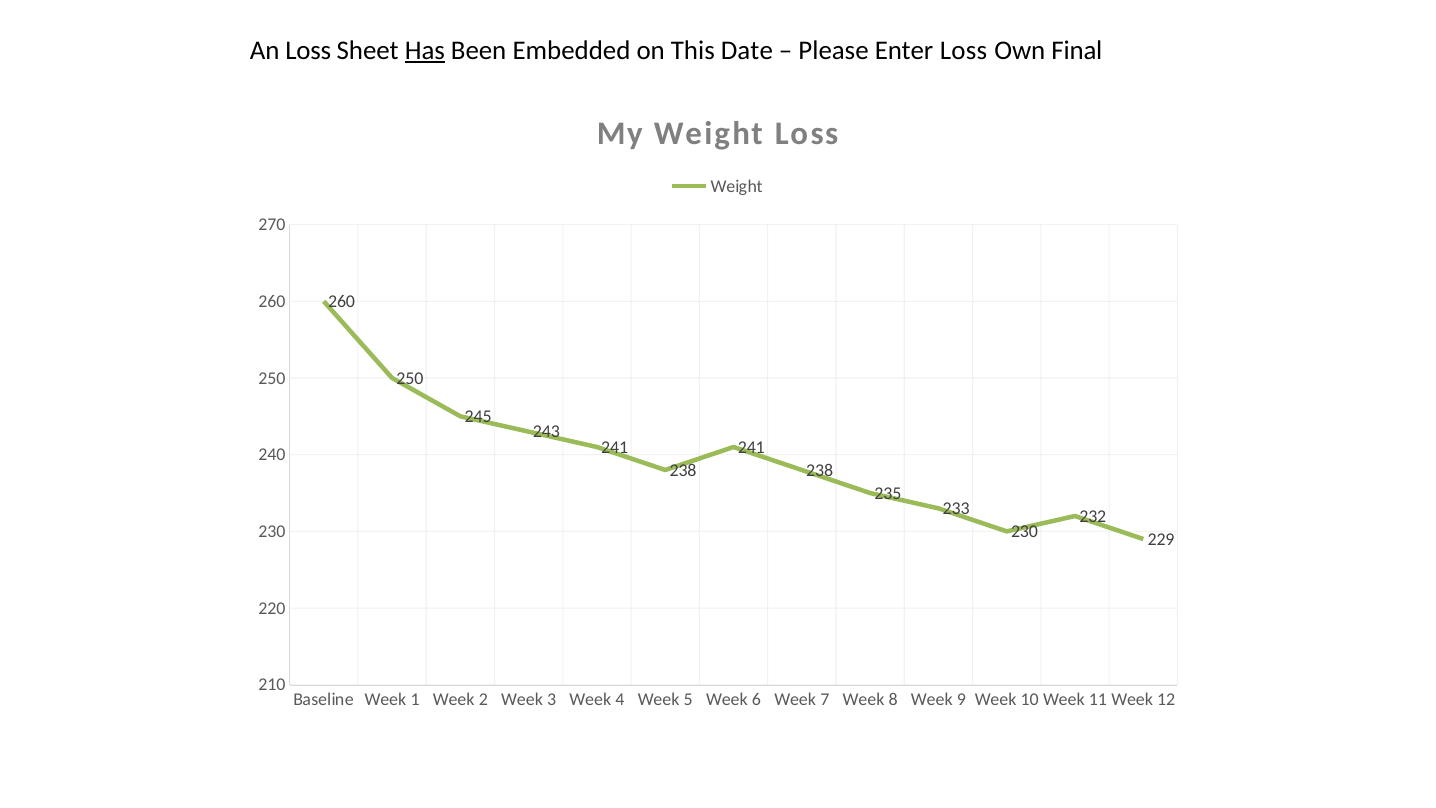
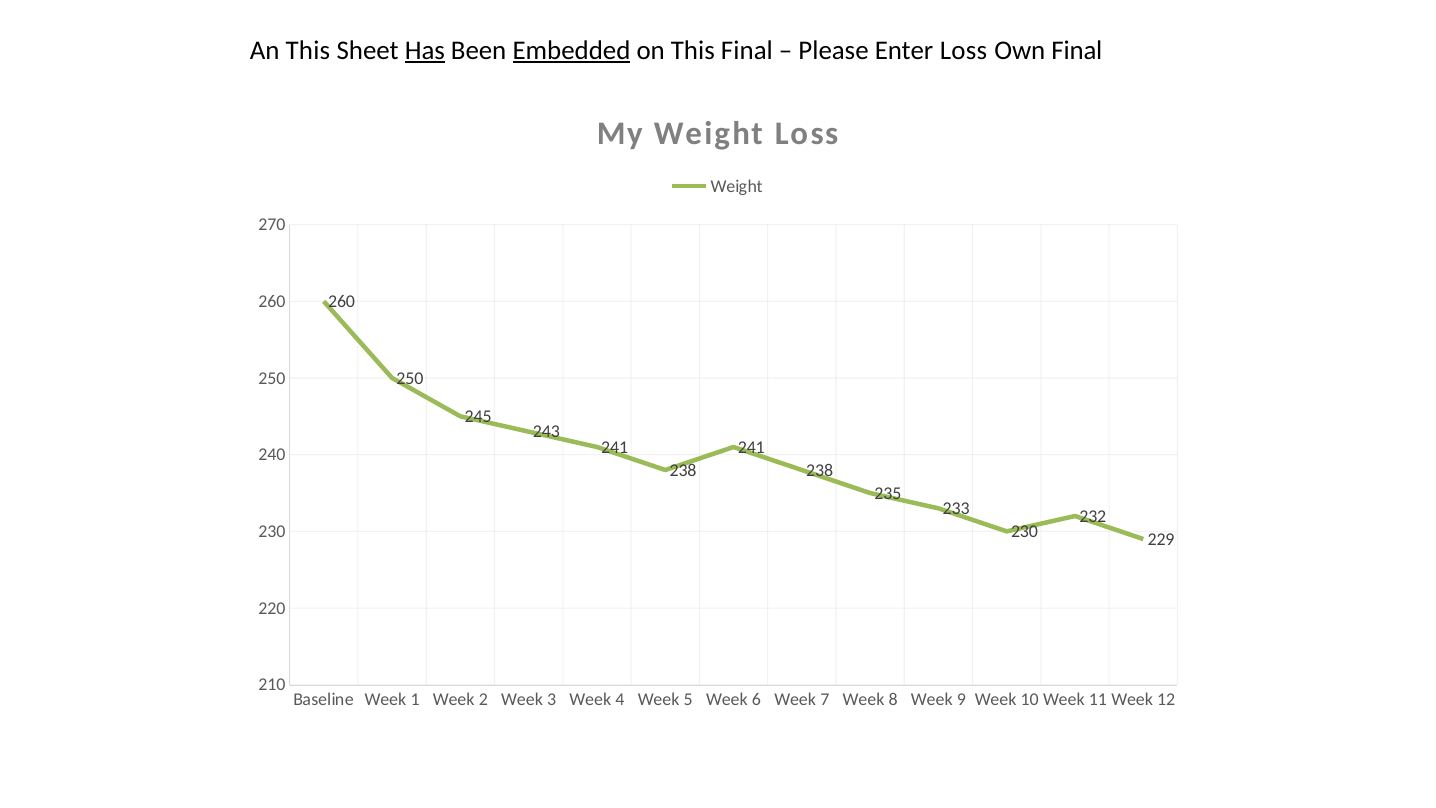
An Loss: Loss -> This (308, 50)
Embedded underline: none -> present (571, 50)
This Date: Date -> Final (747, 50)
